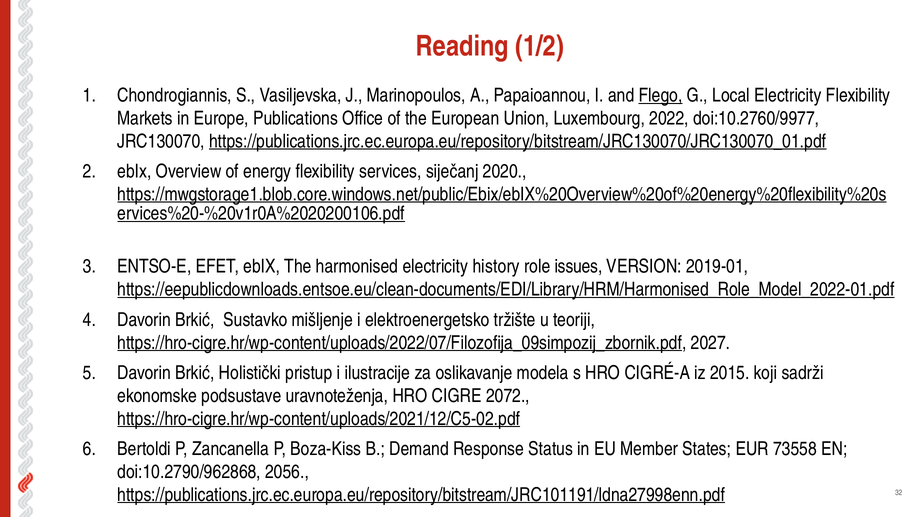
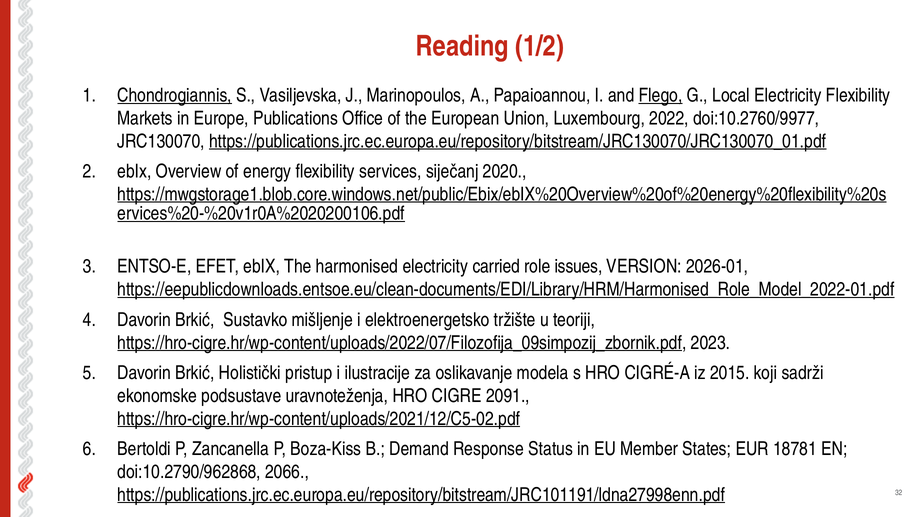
Chondrogiannis underline: none -> present (175, 95)
history: history -> carried (496, 267)
2019-01: 2019-01 -> 2026-01 (717, 267)
2027: 2027 -> 2023 (711, 343)
2072: 2072 -> 2091 (508, 396)
73558: 73558 -> 18781 (795, 449)
2056: 2056 -> 2066 (287, 472)
